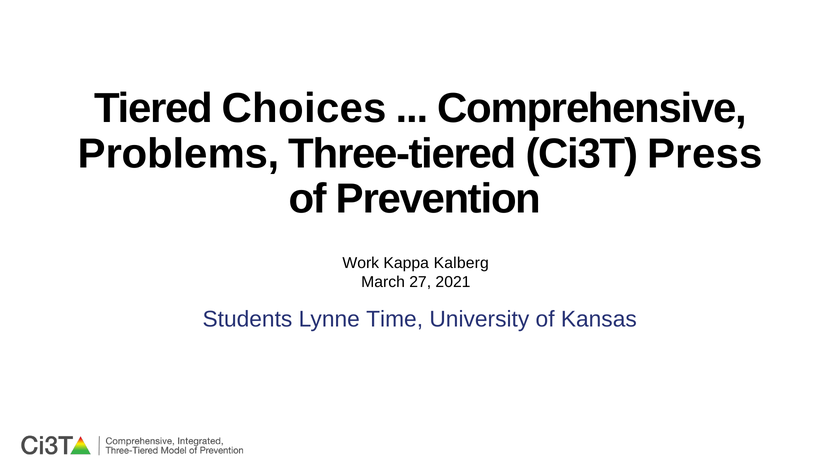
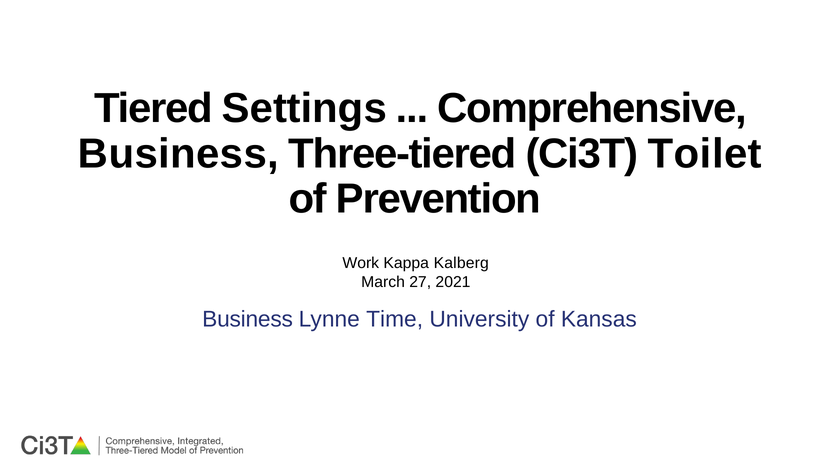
Choices: Choices -> Settings (304, 109)
Problems: Problems -> Business (178, 154)
Press: Press -> Toilet (705, 154)
Students: Students -> Business (248, 320)
